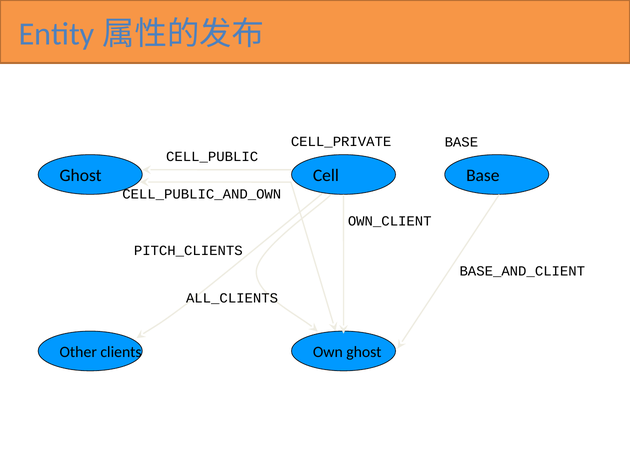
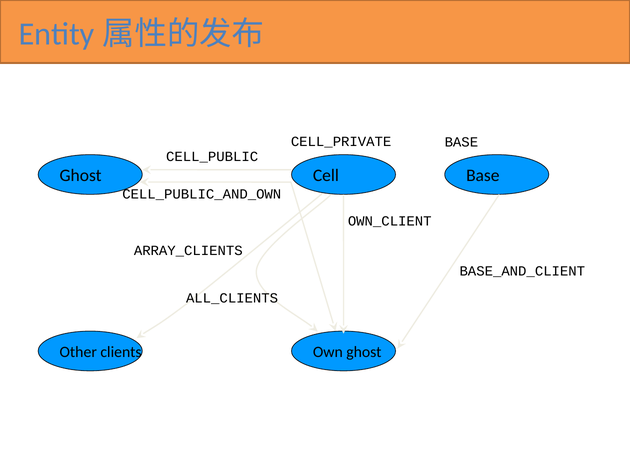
PITCH_CLIENTS: PITCH_CLIENTS -> ARRAY_CLIENTS (188, 251)
